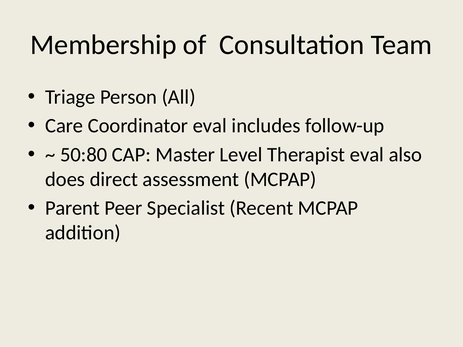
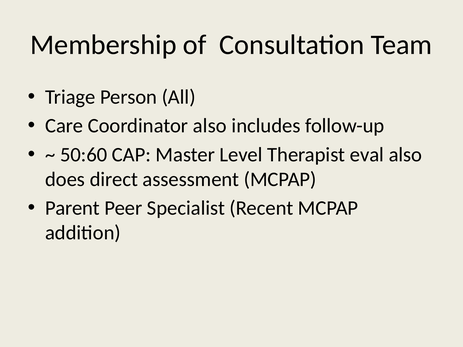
Coordinator eval: eval -> also (210, 126)
50:80: 50:80 -> 50:60 (84, 155)
